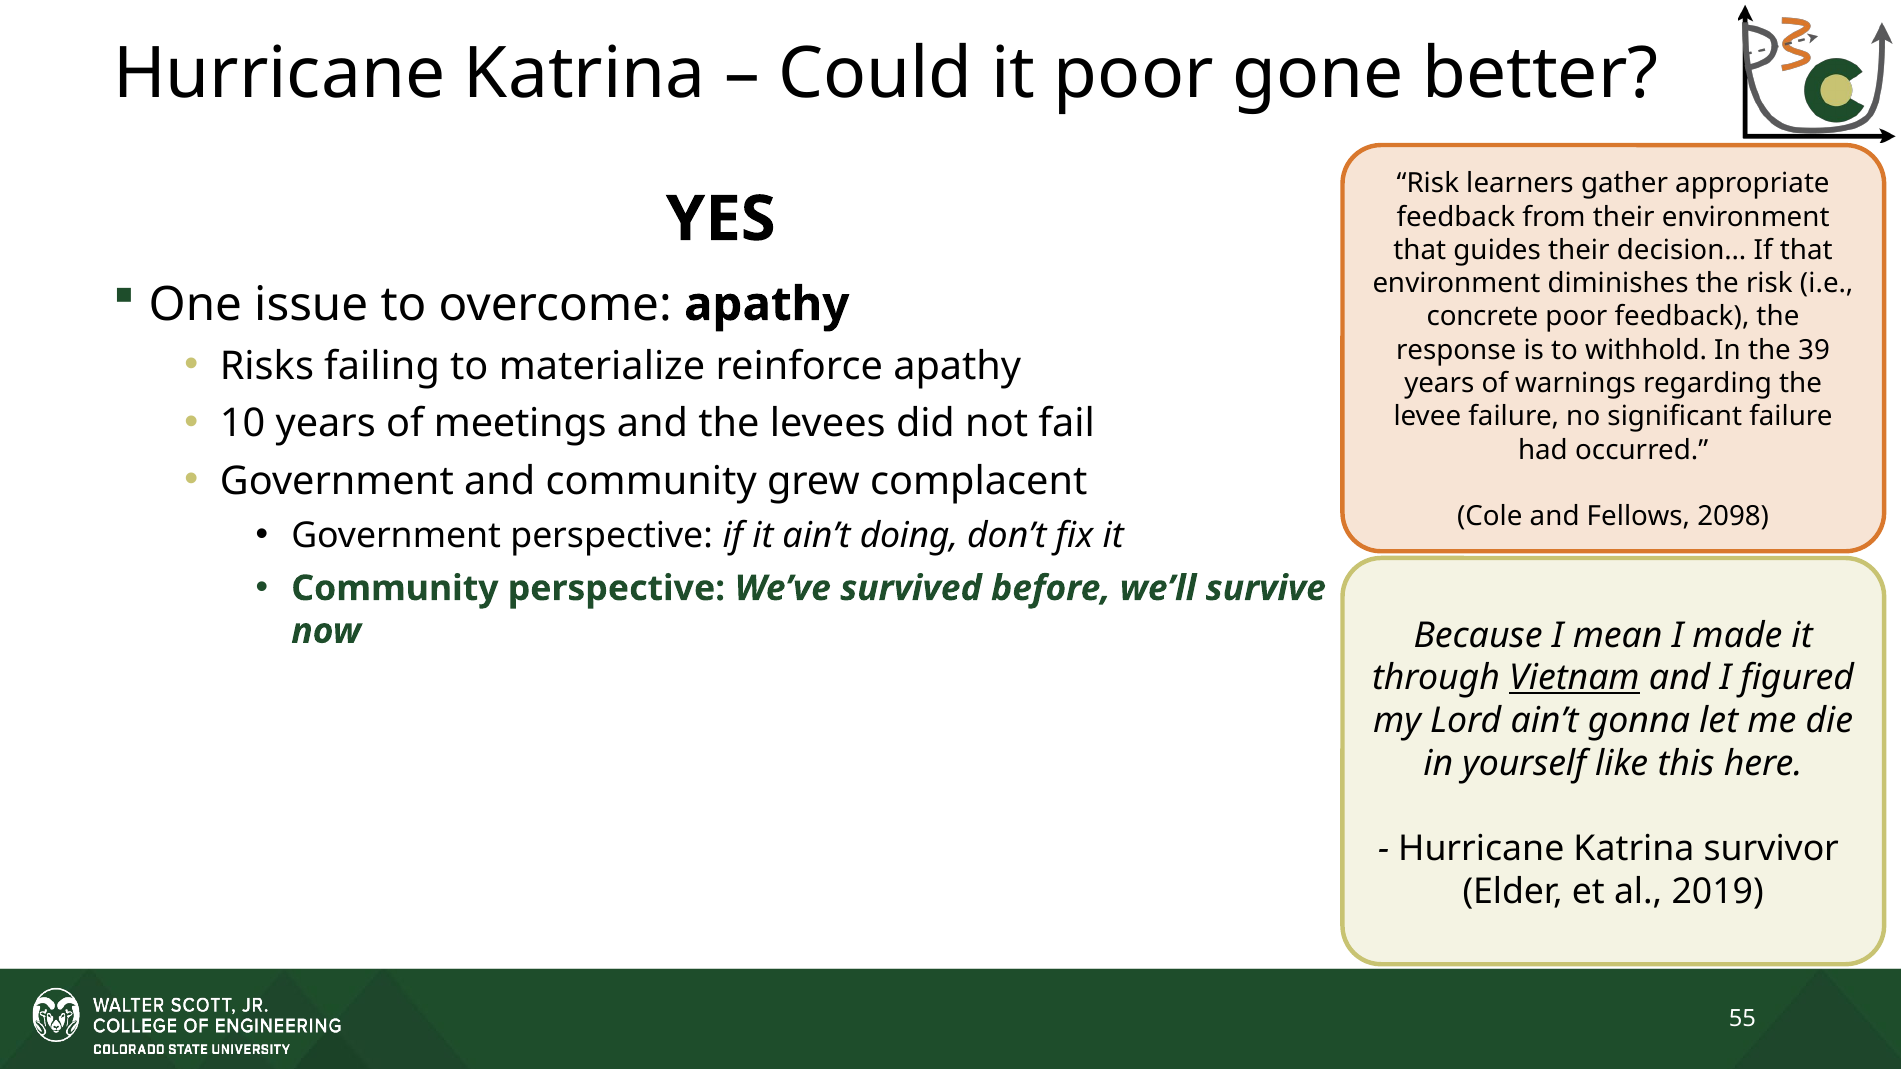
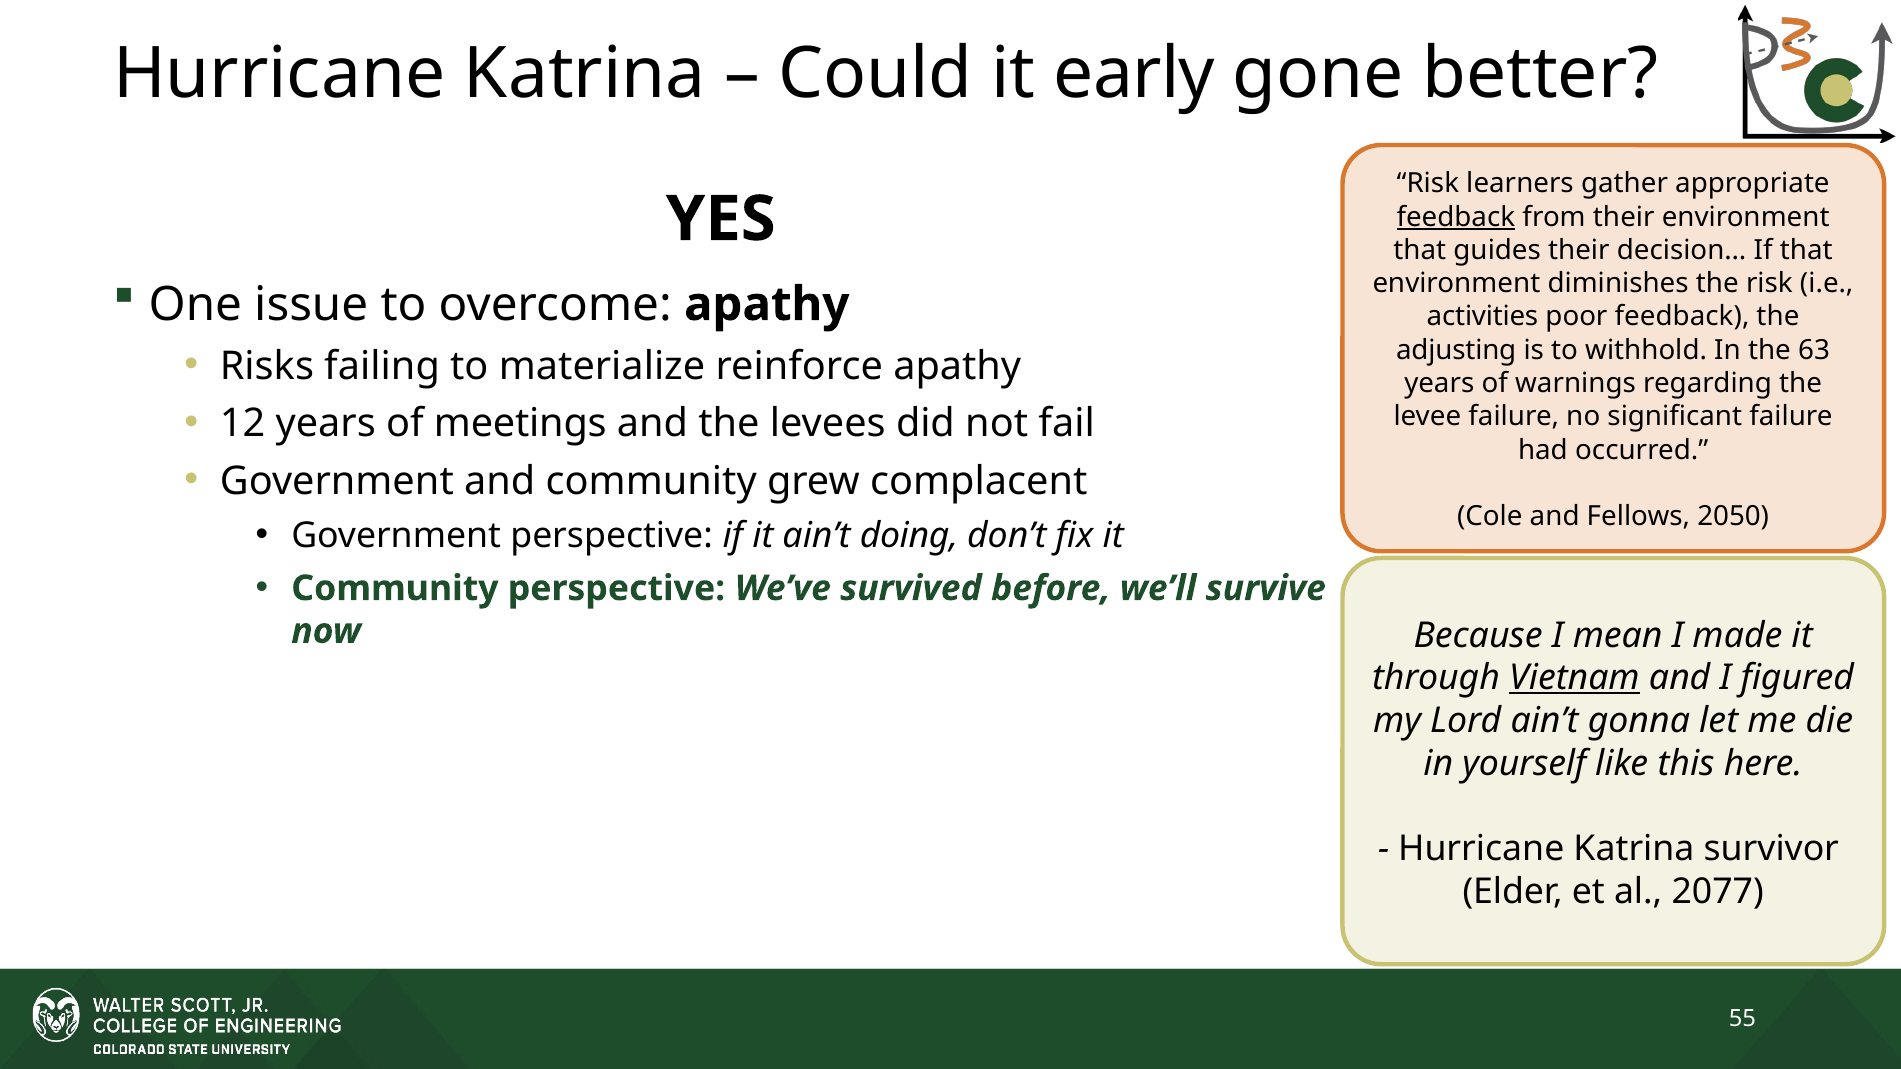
it poor: poor -> early (1134, 74)
feedback underline: none -> present (1456, 217)
concrete: concrete -> activities (1483, 317)
response: response -> adjusting (1456, 350)
39: 39 -> 63 (1814, 350)
10: 10 -> 12 (243, 424)
2098: 2098 -> 2050 (1733, 517)
2019: 2019 -> 2077 (1718, 892)
